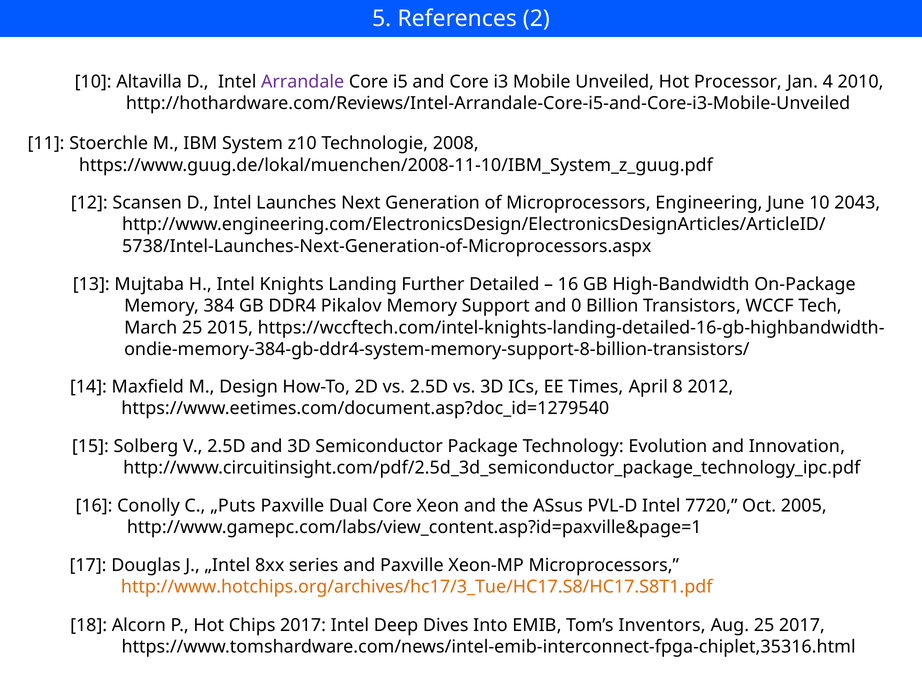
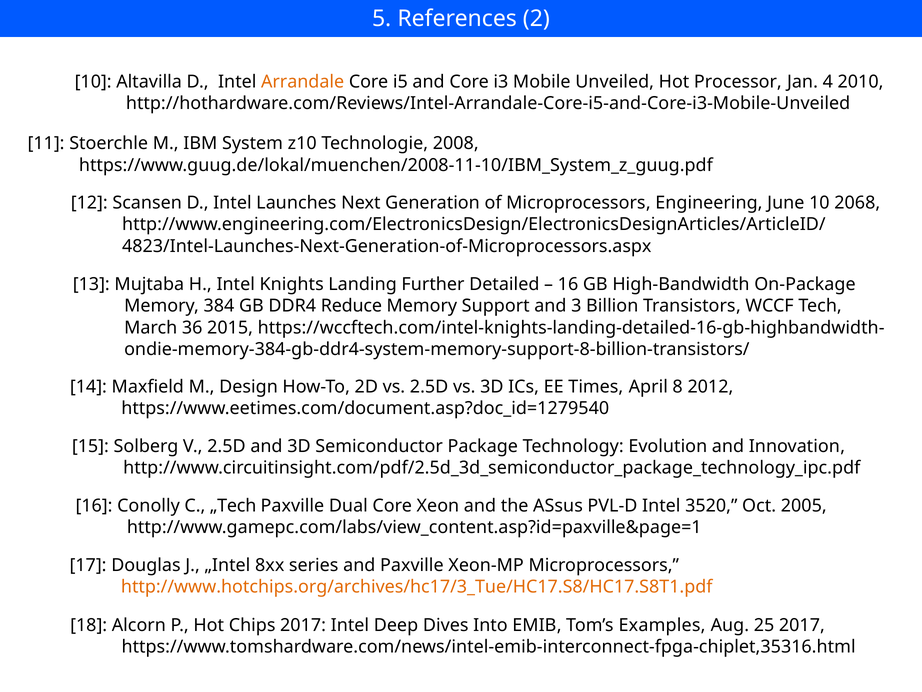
Arrandale colour: purple -> orange (303, 82)
2043: 2043 -> 2068 (857, 203)
5738/Intel-Launches-Next-Generation-of-Microprocessors.aspx: 5738/Intel-Launches-Next-Generation-of-Microprocessors.aspx -> 4823/Intel-Launches-Next-Generation-of-Microprocessors.aspx (387, 246)
Pikalov: Pikalov -> Reduce (351, 306)
0: 0 -> 3 (576, 306)
March 25: 25 -> 36 (192, 327)
„Puts: „Puts -> „Tech (233, 506)
7720: 7720 -> 3520 (711, 506)
Inventors: Inventors -> Examples (662, 625)
